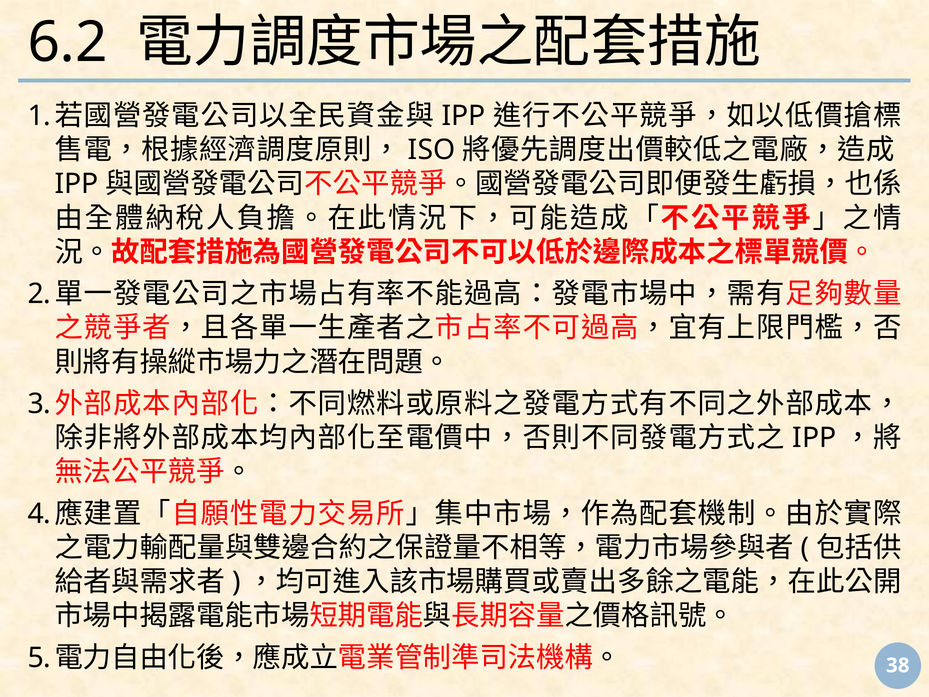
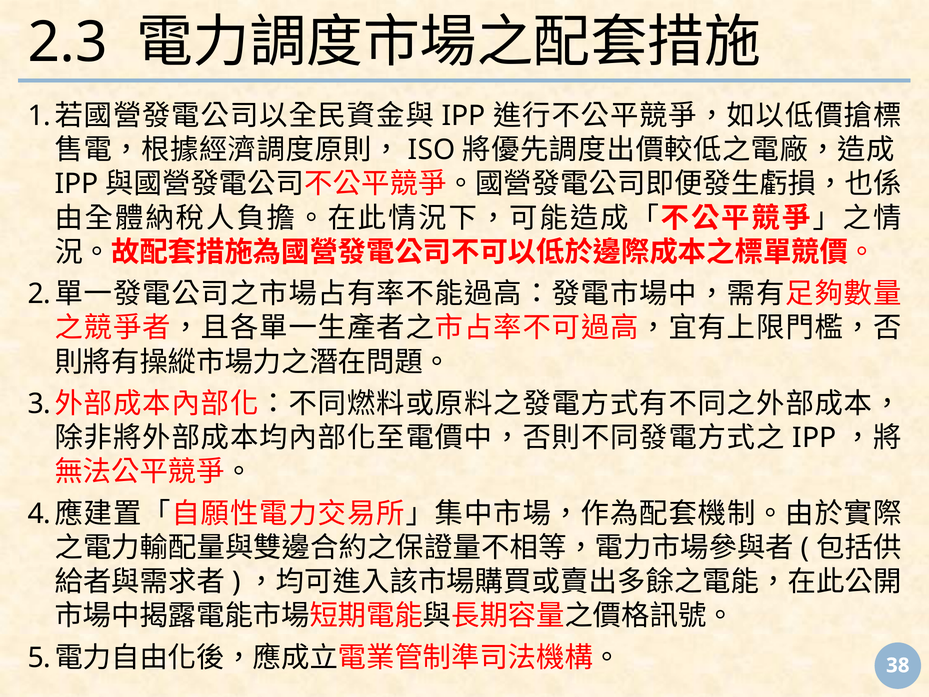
6.2: 6.2 -> 2.3 (68, 43)
